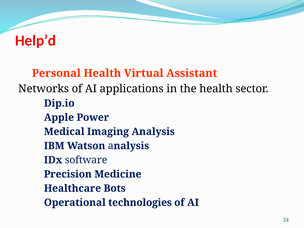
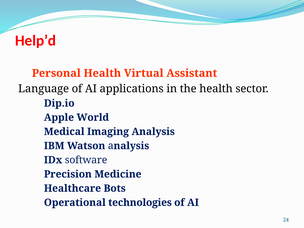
Networks: Networks -> Language (44, 89)
Power: Power -> World (93, 117)
